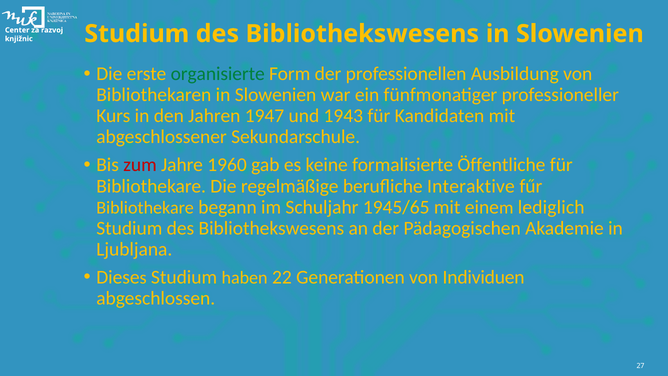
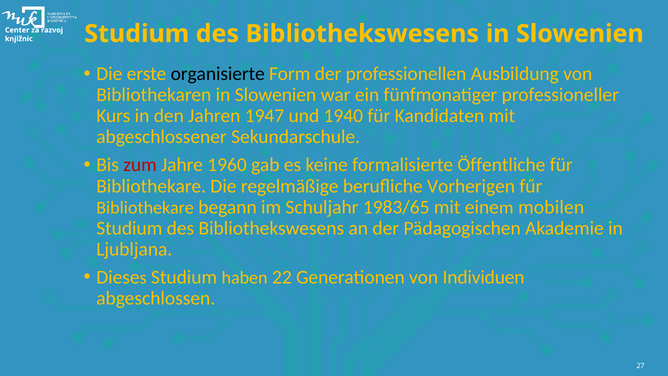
organisierte colour: green -> black (218, 74)
1943: 1943 -> 1940 (343, 116)
Interaktive: Interaktive -> Vorherigen (471, 186)
1945/65: 1945/65 -> 1983/65 (396, 207)
lediglich: lediglich -> mobilen (551, 207)
